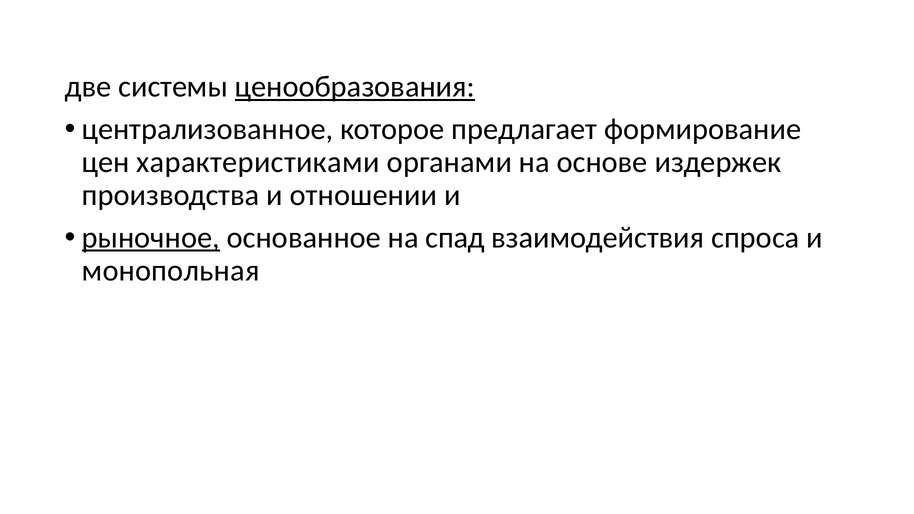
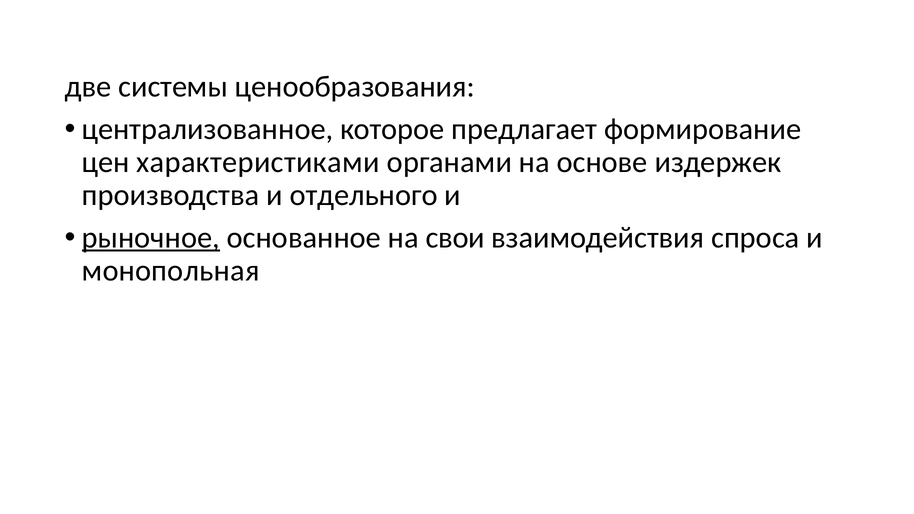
ценообразования underline: present -> none (355, 87)
отношении: отношении -> отдельного (364, 195)
спад: спад -> свои (455, 238)
